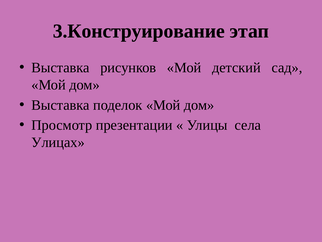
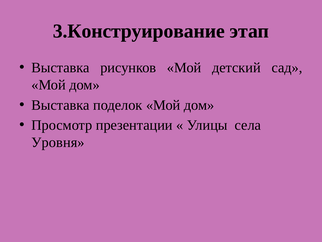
Улицах: Улицах -> Уровня (58, 142)
